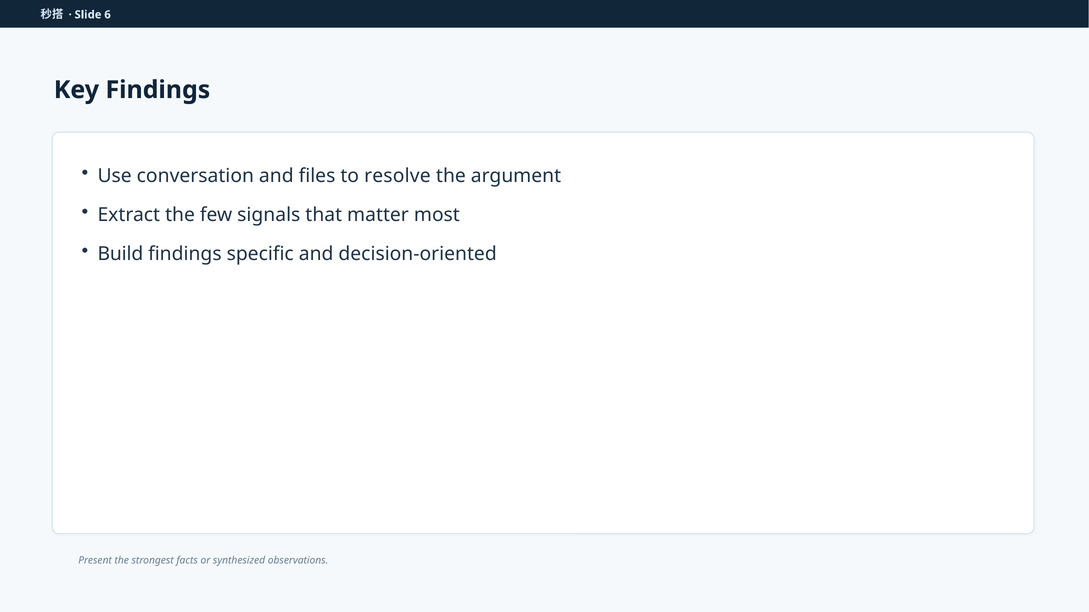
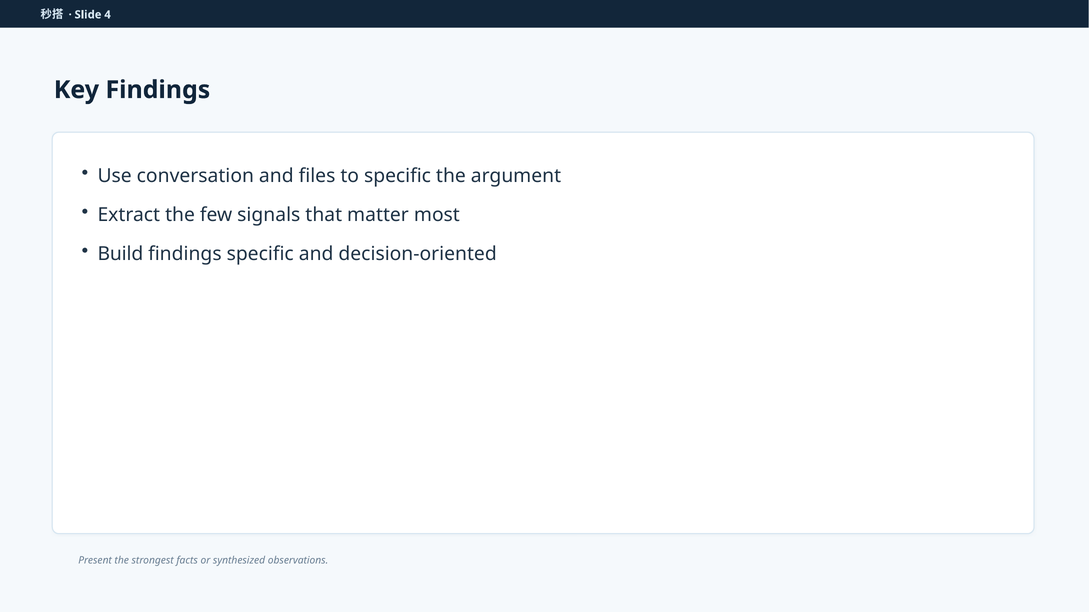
6: 6 -> 4 (108, 15)
to resolve: resolve -> specific (398, 176)
